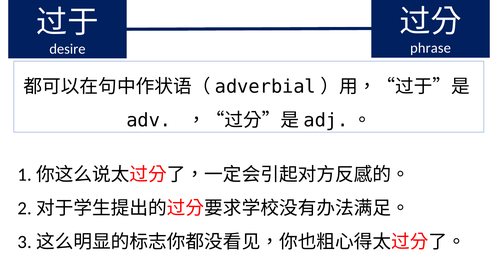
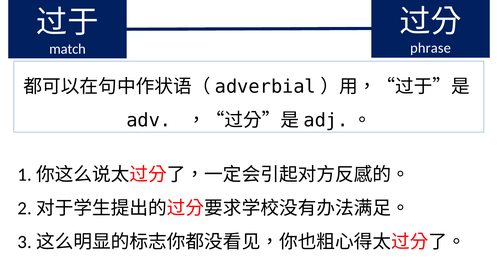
desire: desire -> match (67, 49)
